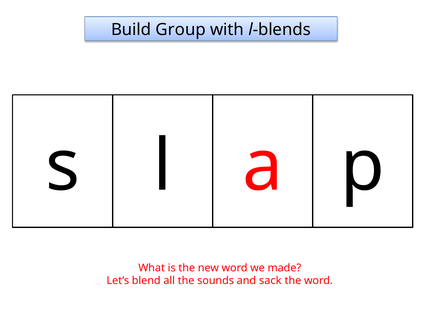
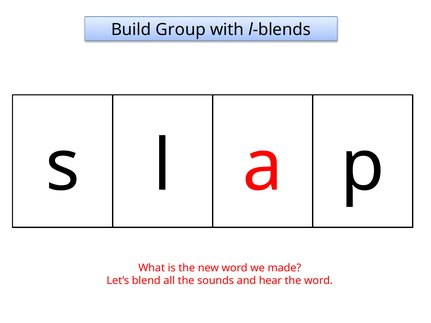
sack: sack -> hear (270, 281)
